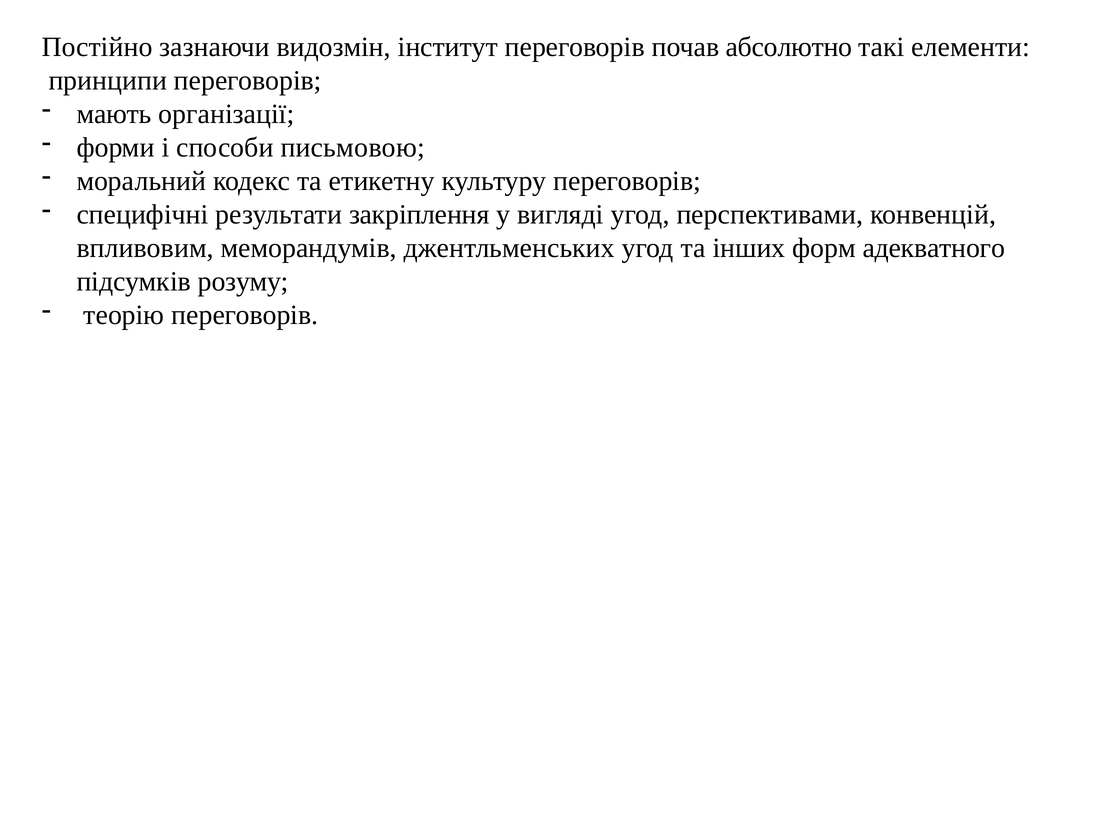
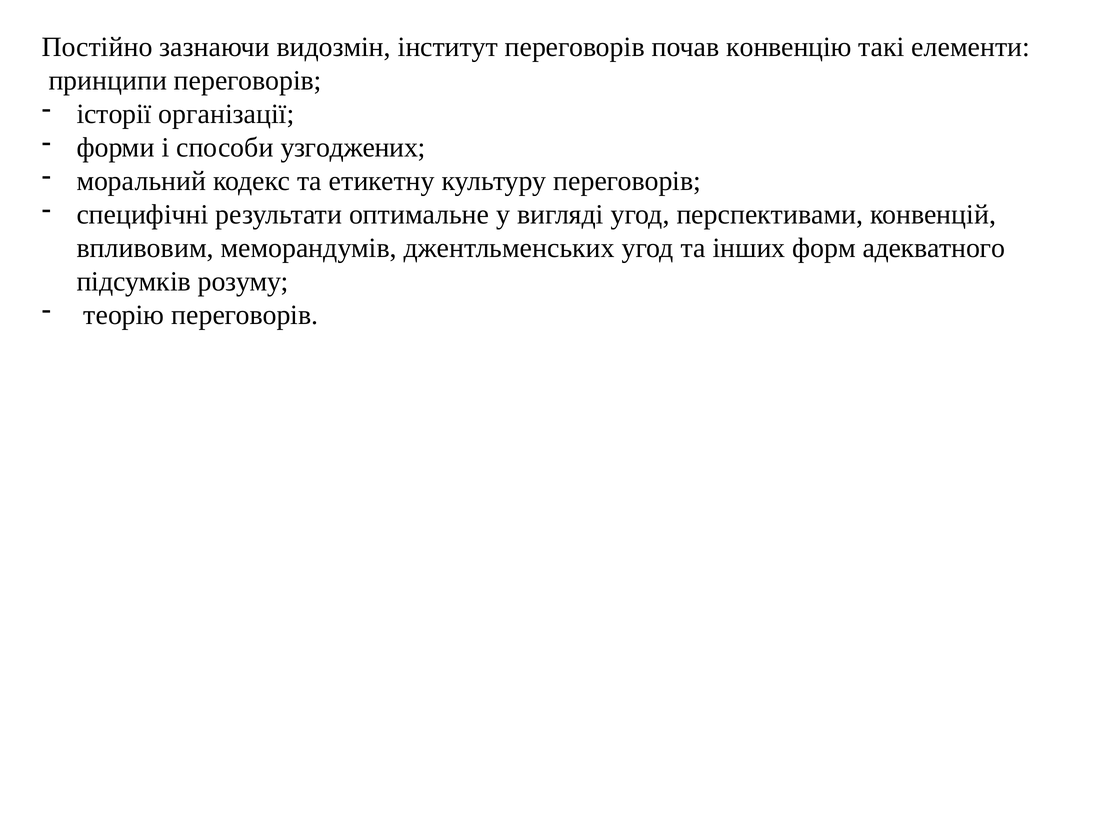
абсолютно: абсолютно -> конвенцію (789, 47)
мають: мають -> історії (114, 114)
письмовою: письмовою -> узгоджених (353, 148)
закріплення: закріплення -> оптимальне (419, 215)
